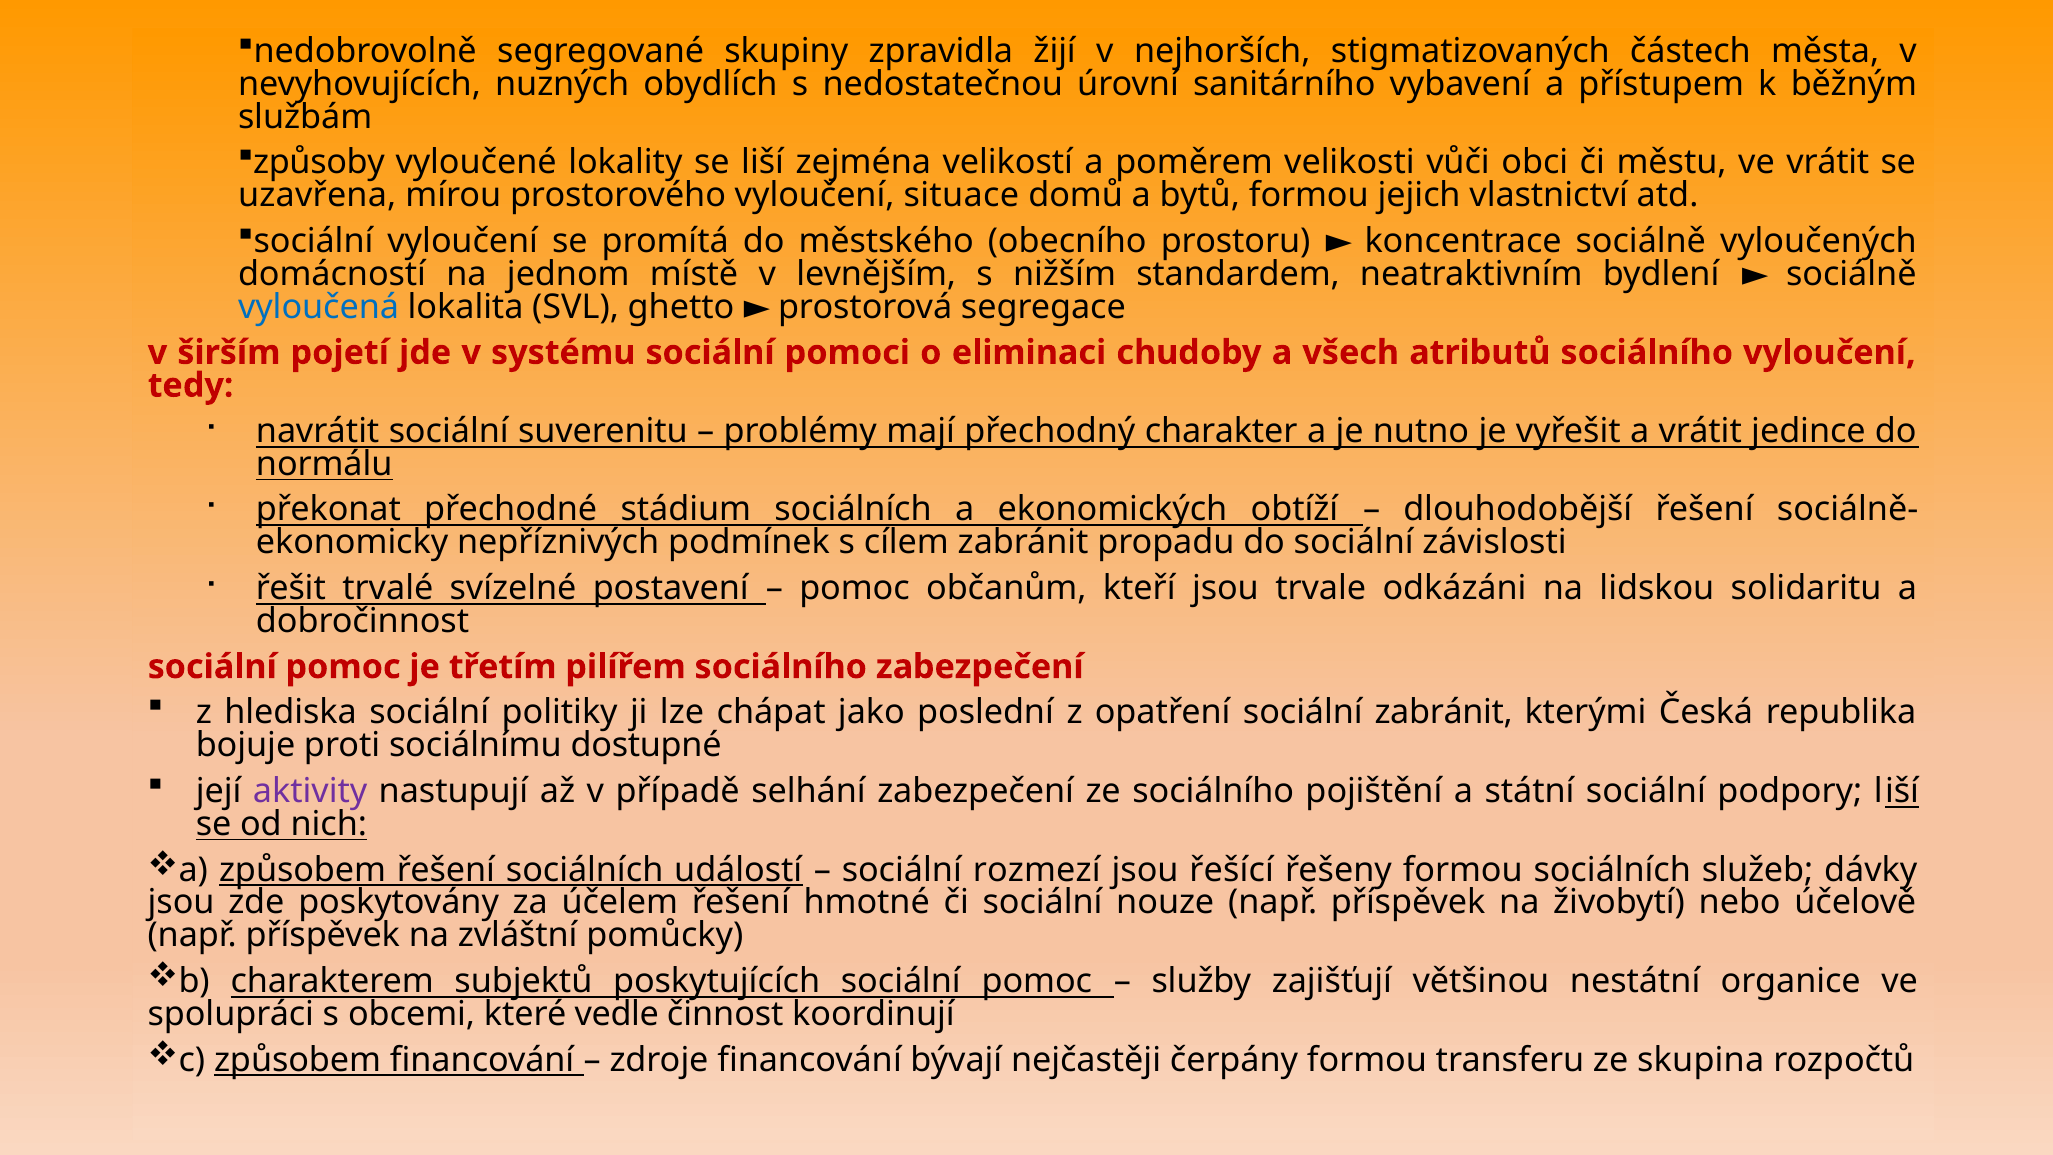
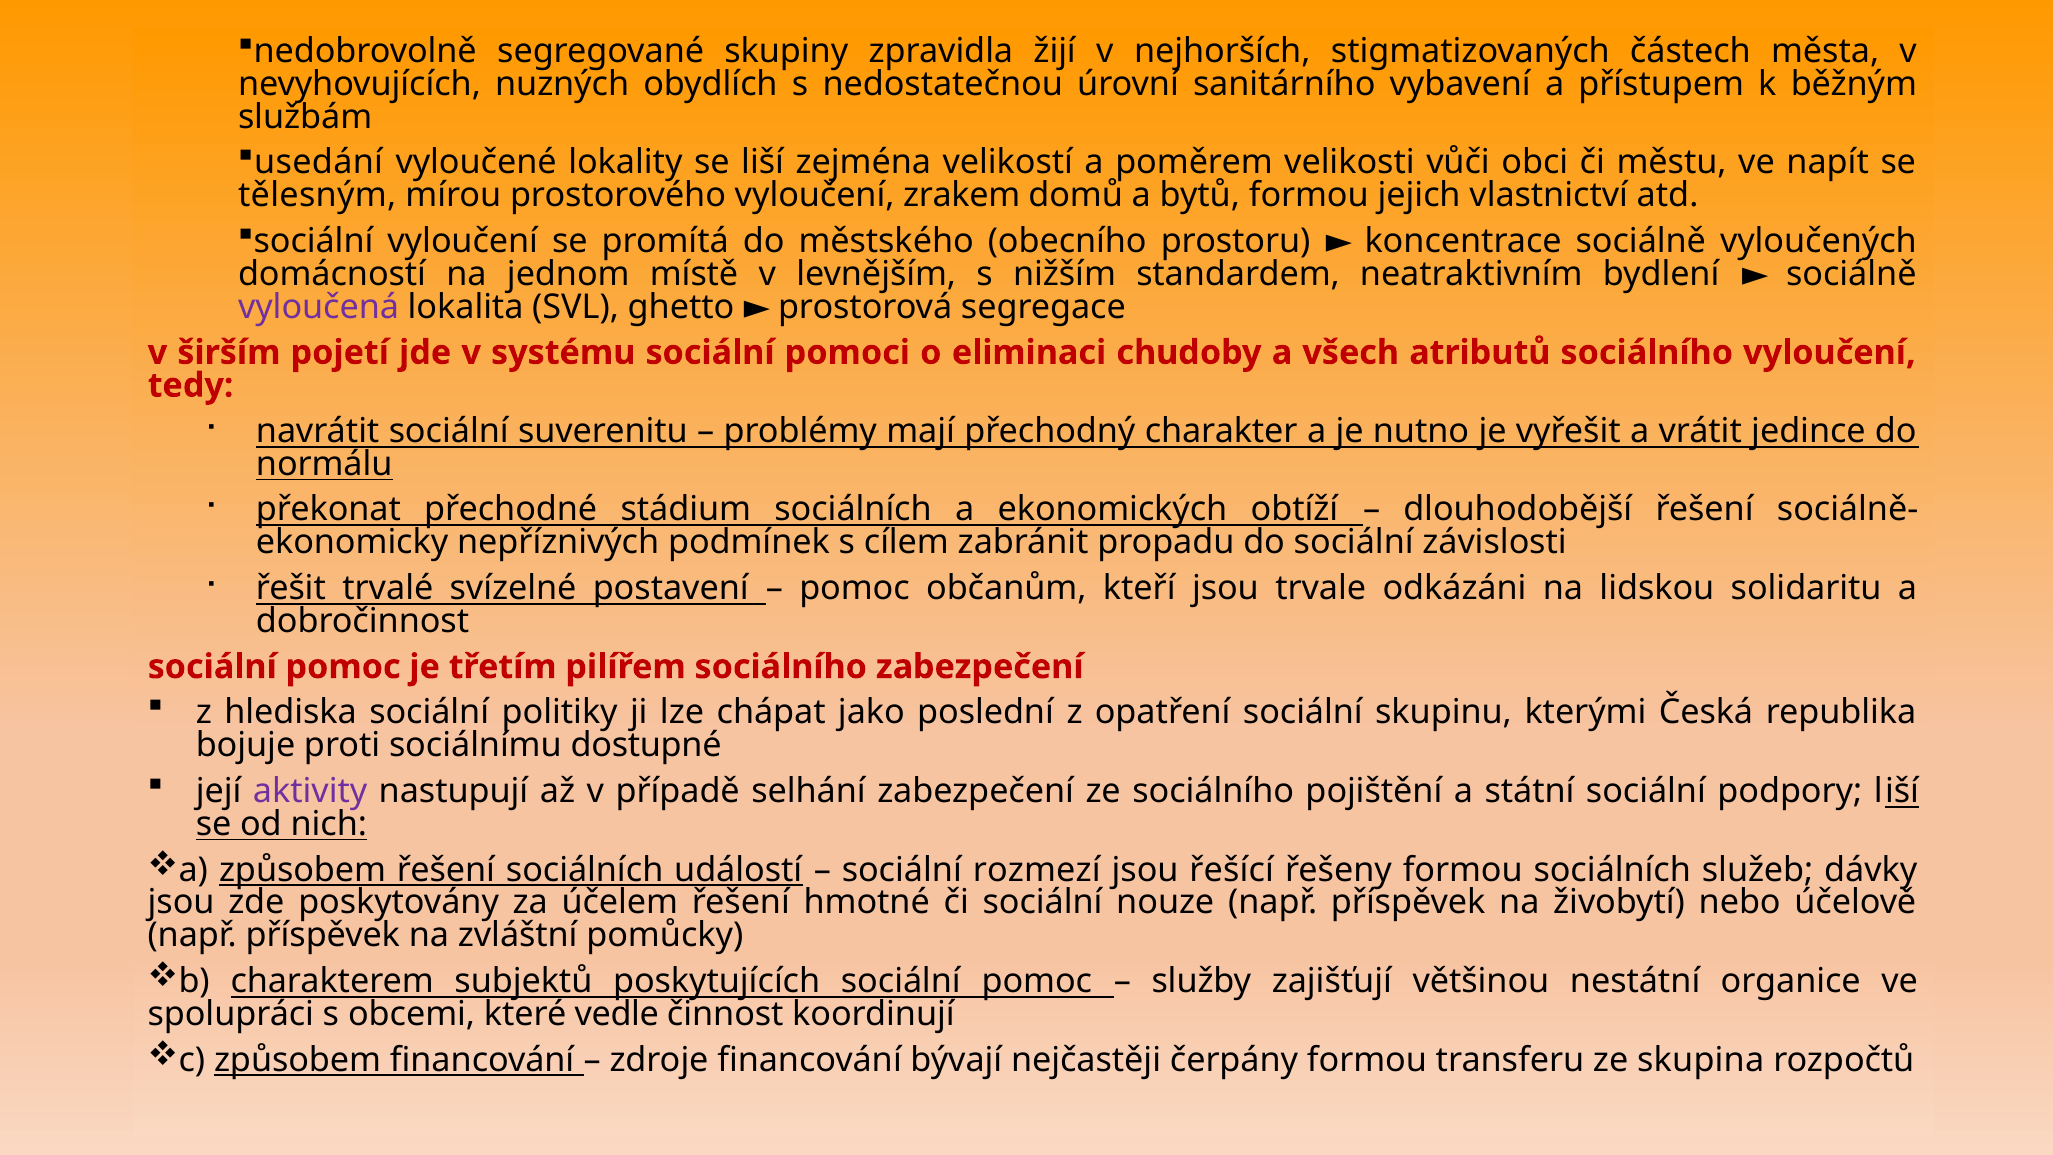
způsoby: způsoby -> usedání (319, 163)
ve vrátit: vrátit -> napít (1828, 163)
uzavřena: uzavřena -> tělesným (317, 195)
situace: situace -> zrakem (962, 195)
vyloučená colour: blue -> purple (319, 307)
sociální zabránit: zabránit -> skupinu (1444, 712)
